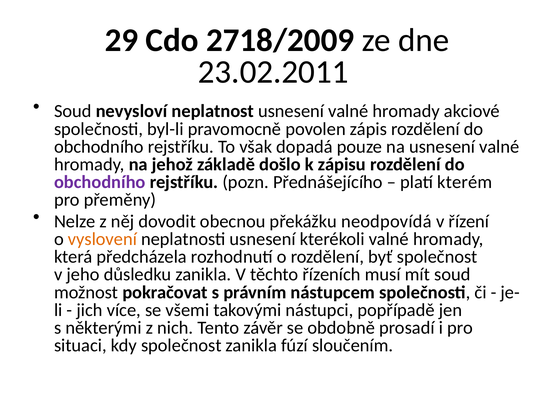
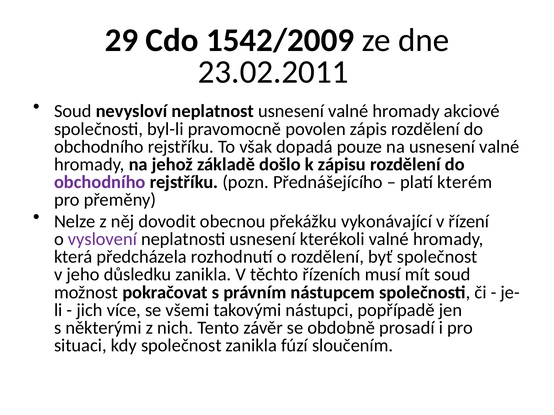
2718/2009: 2718/2009 -> 1542/2009 (280, 40)
neodpovídá: neodpovídá -> vykonávající (386, 222)
vyslovení colour: orange -> purple (102, 239)
